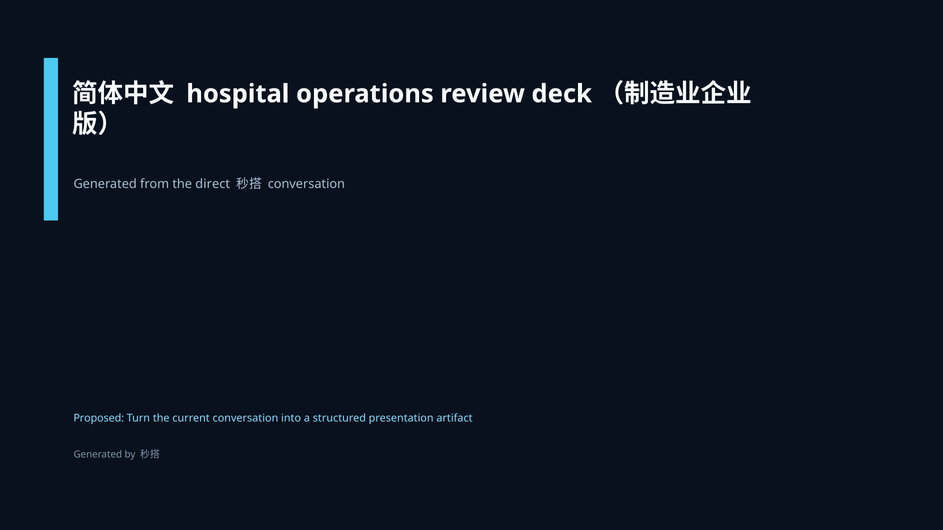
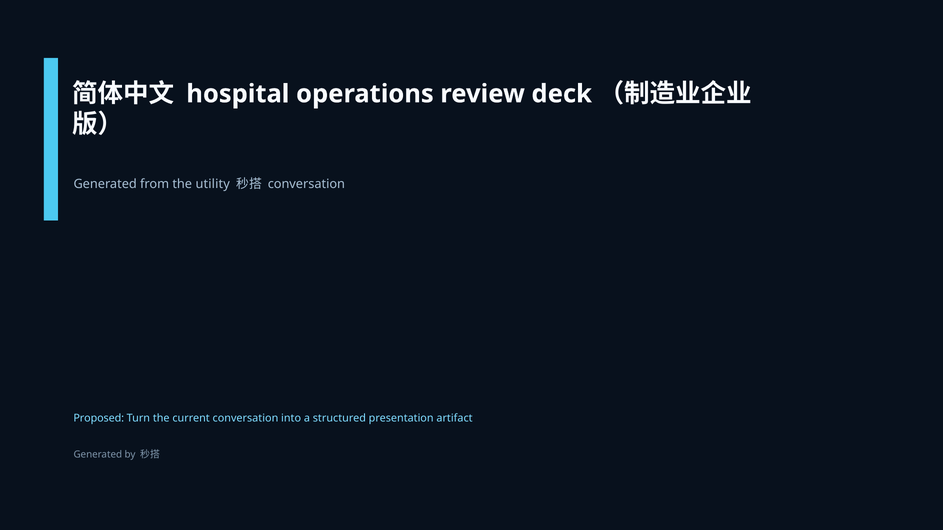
direct: direct -> utility (213, 184)
